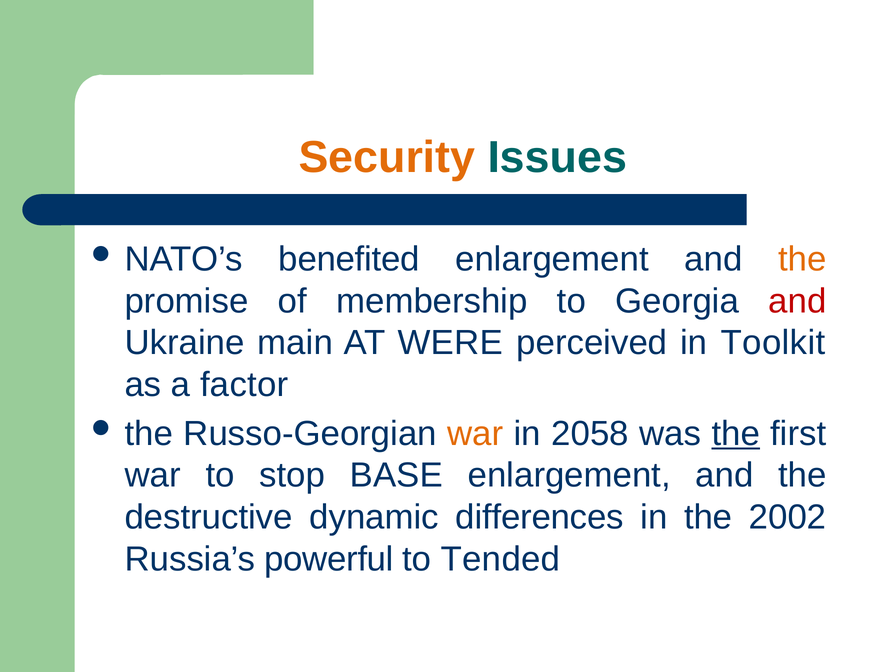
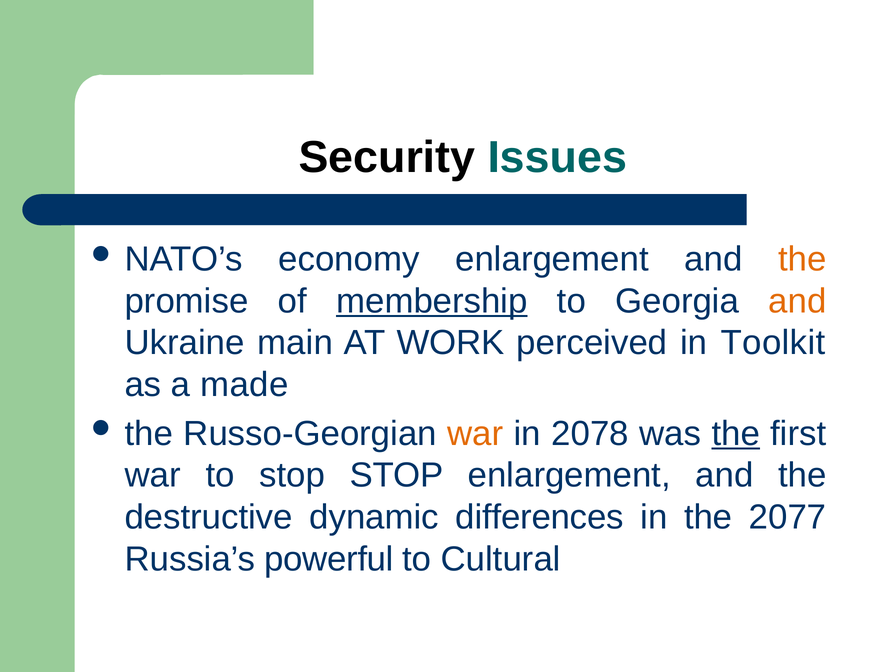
Security colour: orange -> black (387, 158)
benefited: benefited -> economy (349, 259)
membership underline: none -> present (432, 301)
and colour: red -> orange (797, 301)
WERE: WERE -> WORK (451, 343)
factor: factor -> made (244, 385)
2058: 2058 -> 2078 (590, 434)
stop BASE: BASE -> STOP (397, 475)
2002: 2002 -> 2077 (788, 517)
Tended: Tended -> Cultural (501, 559)
